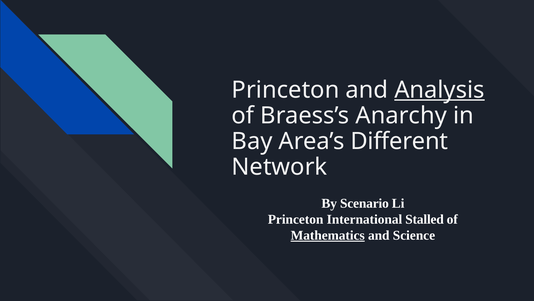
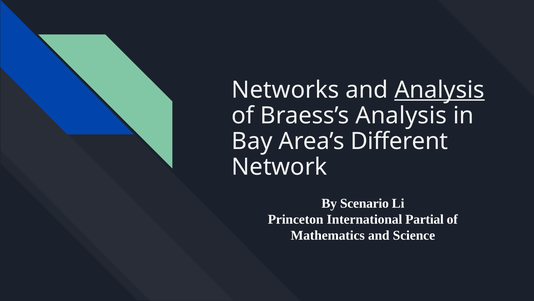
Princeton: Princeton -> Networks (285, 90)
Braess’s Anarchy: Anarchy -> Analysis (401, 115)
Stalled: Stalled -> Partial (425, 219)
Mathematics underline: present -> none (328, 235)
